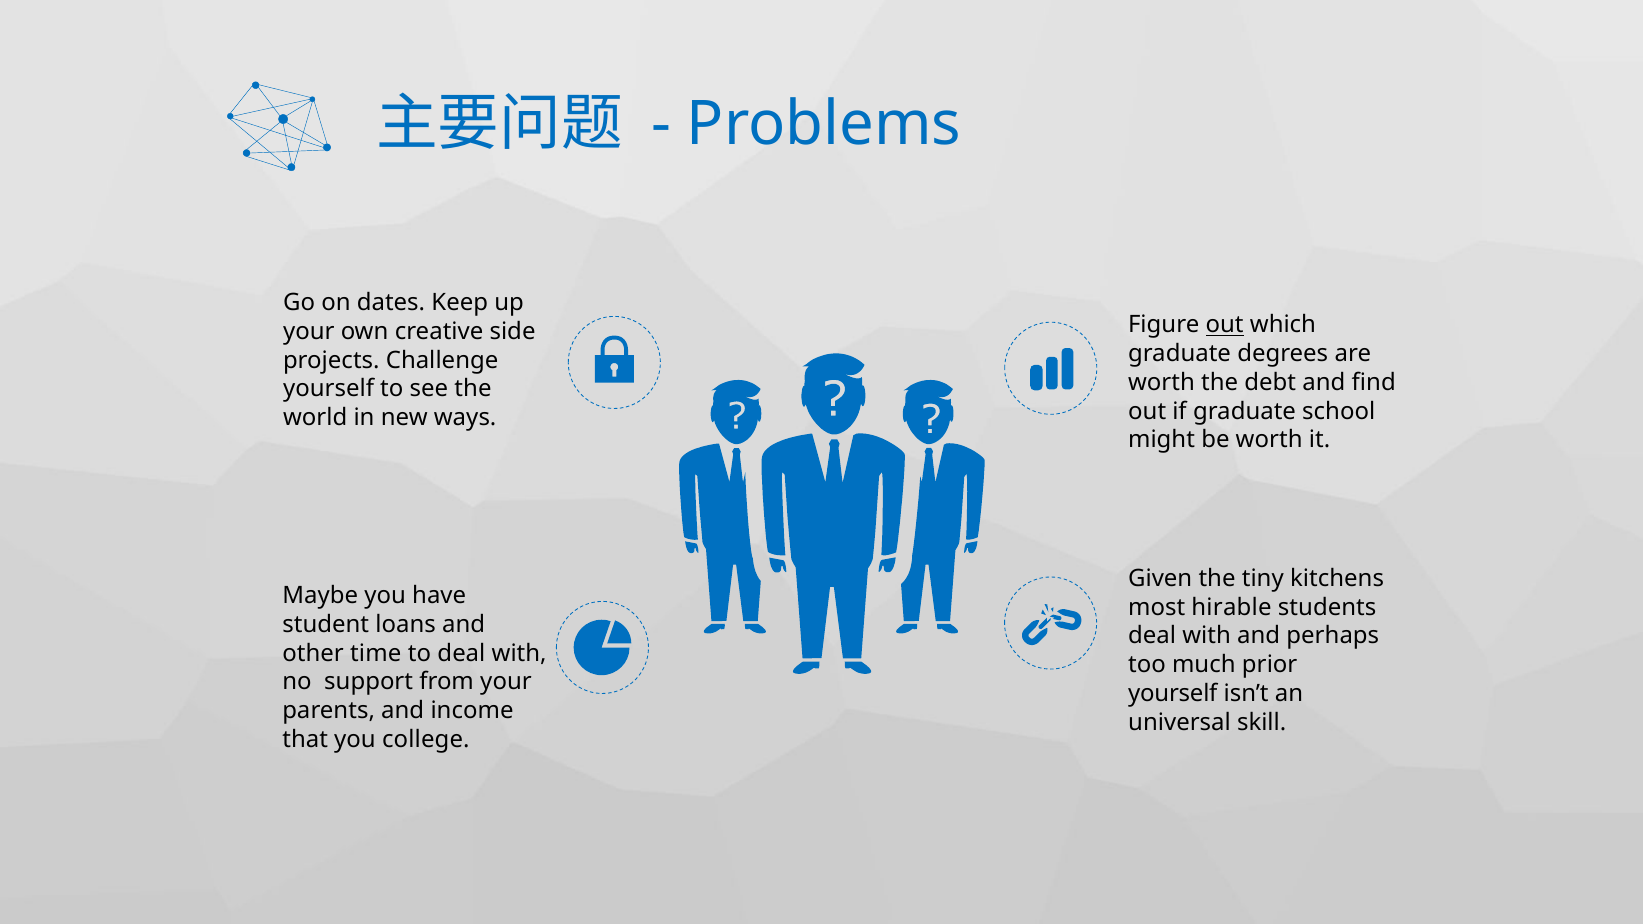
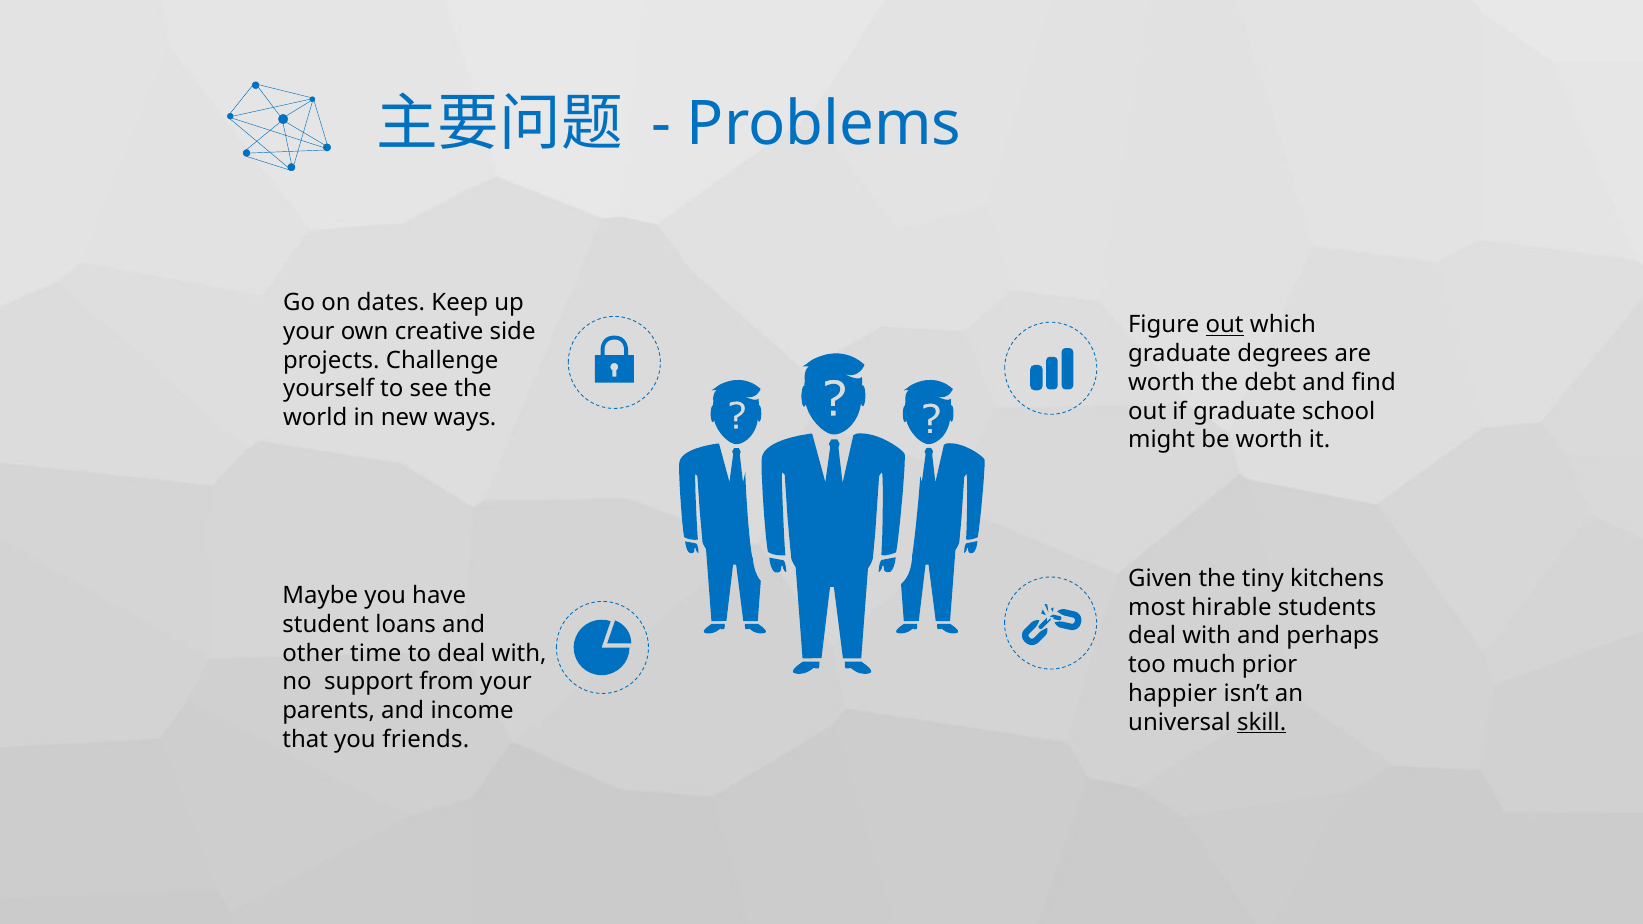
yourself: yourself -> happier (1173, 694)
skill underline: none -> present (1262, 723)
college: college -> friends (426, 740)
